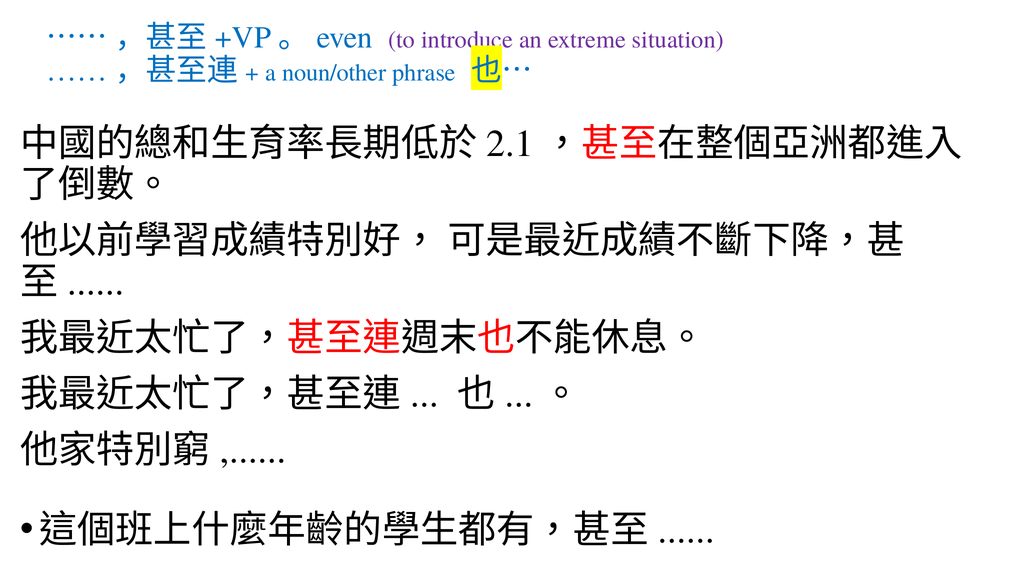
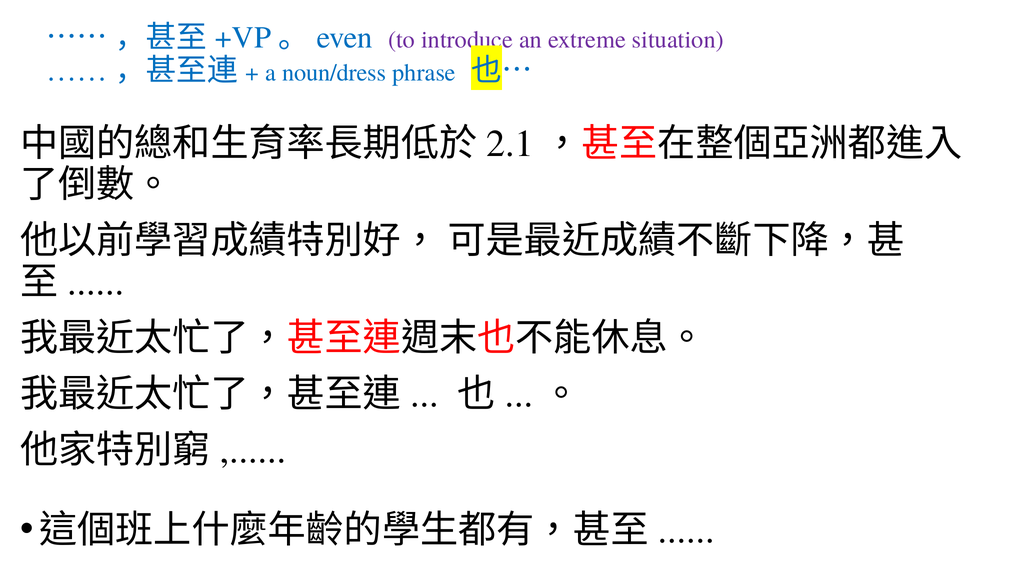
noun/other: noun/other -> noun/dress (334, 73)
